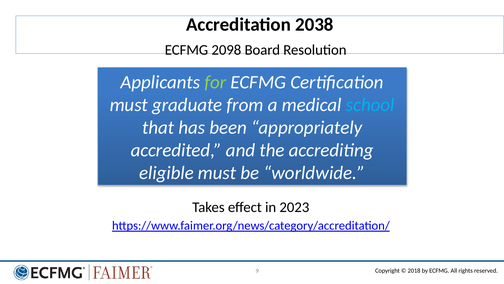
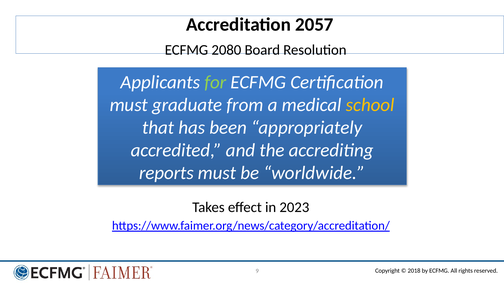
2038: 2038 -> 2057 (314, 25)
2098: 2098 -> 2080 (226, 50)
school colour: light blue -> yellow (370, 105)
eligible: eligible -> reports (166, 173)
